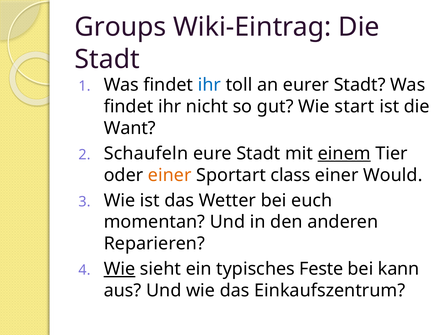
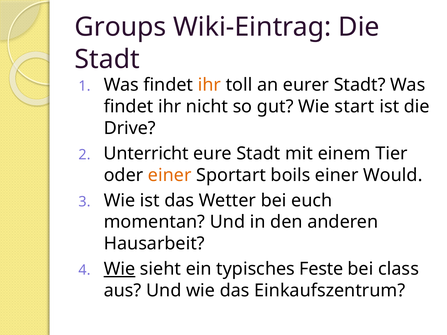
ihr colour: blue -> orange (209, 85)
Want: Want -> Drive (130, 128)
Schaufeln: Schaufeln -> Unterricht (146, 154)
einem underline: present -> none (344, 154)
class: class -> boils (290, 175)
Reparieren: Reparieren -> Hausarbeit (154, 244)
kann: kann -> class (399, 269)
